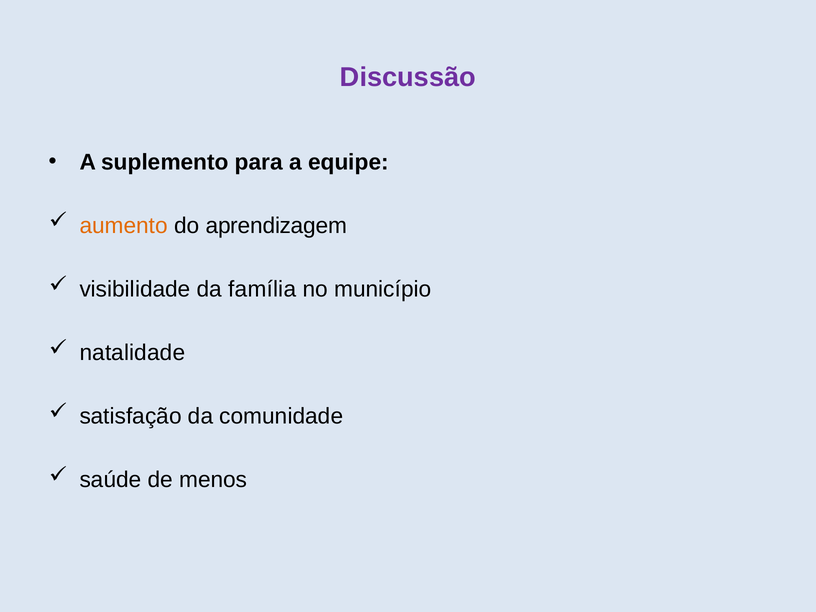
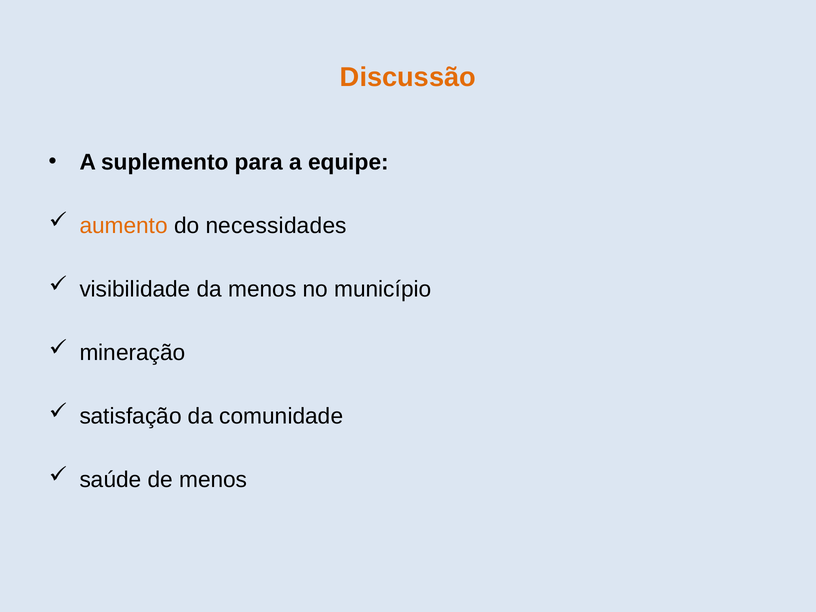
Discussão colour: purple -> orange (408, 77)
aprendizagem: aprendizagem -> necessidades (276, 226)
da família: família -> menos (262, 289)
natalidade: natalidade -> mineração (132, 353)
